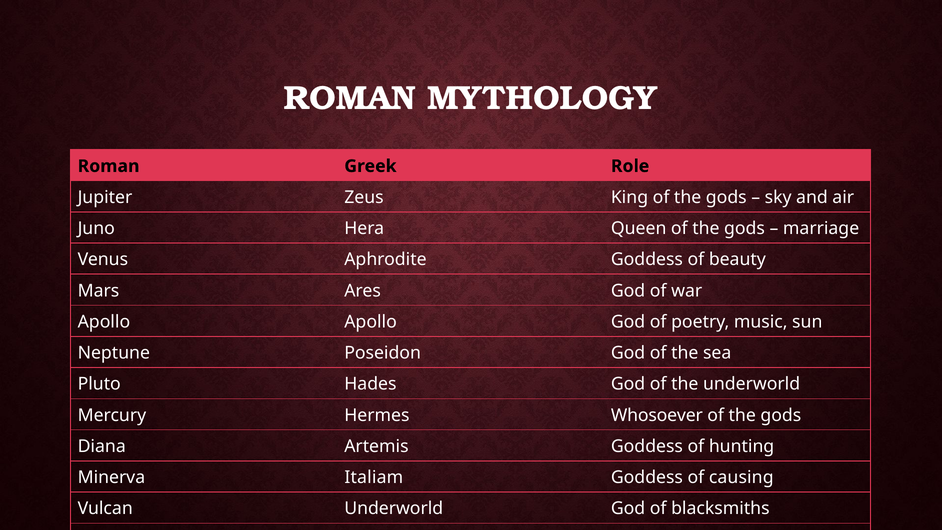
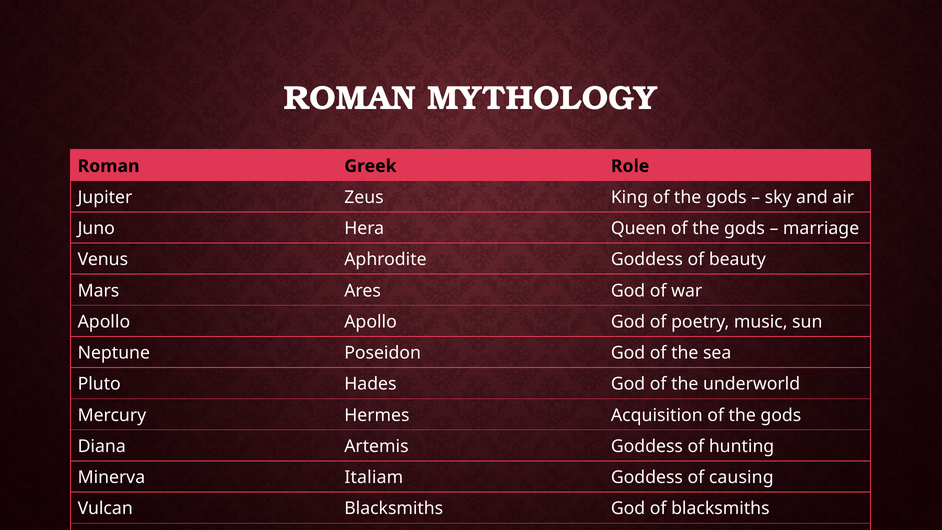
Whosoever: Whosoever -> Acquisition (657, 415)
Vulcan Underworld: Underworld -> Blacksmiths (394, 508)
